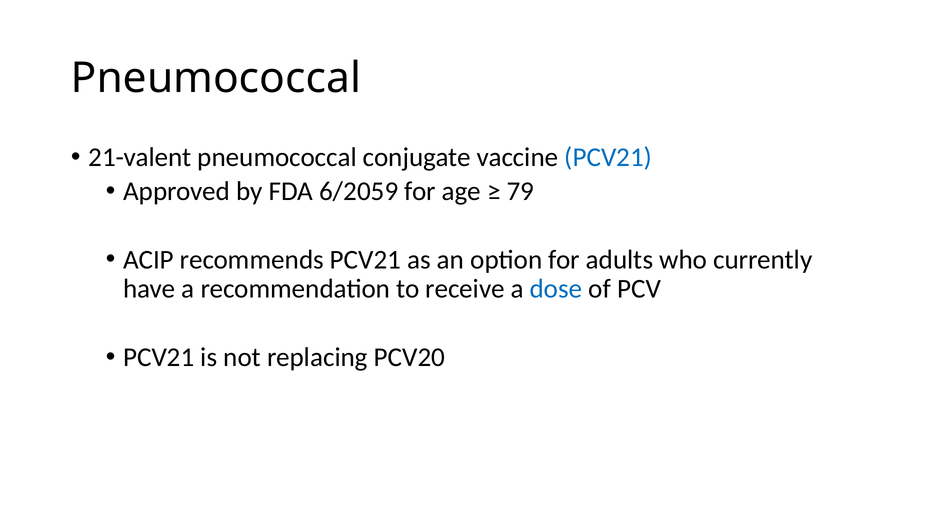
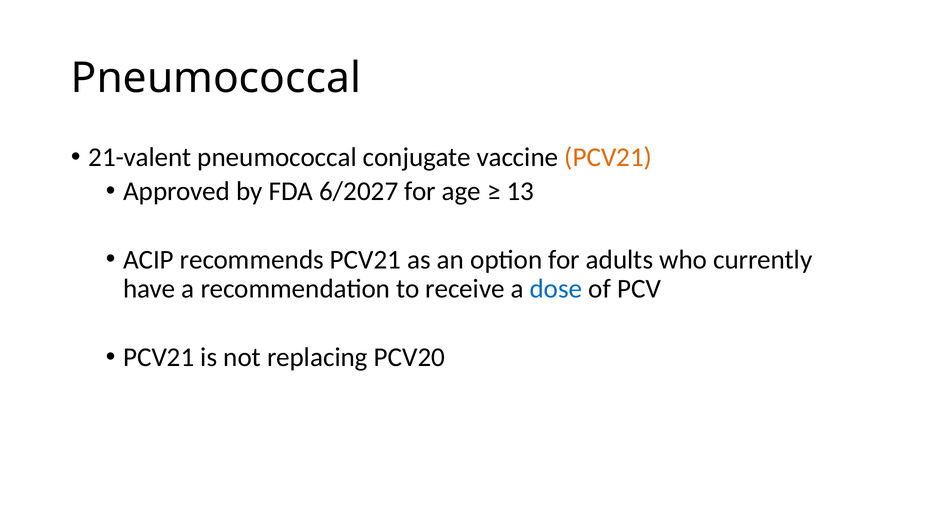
PCV21 colour: blue -> orange (608, 157)
6/2059: 6/2059 -> 6/2027 (359, 191)
79: 79 -> 13 (520, 191)
